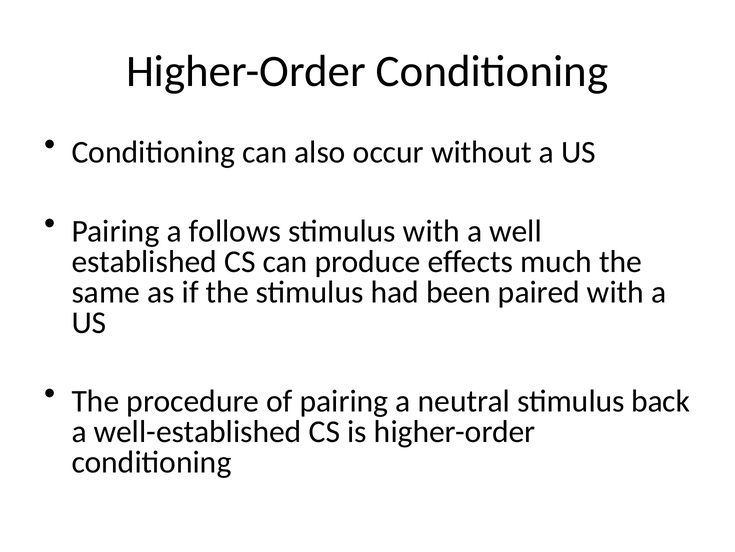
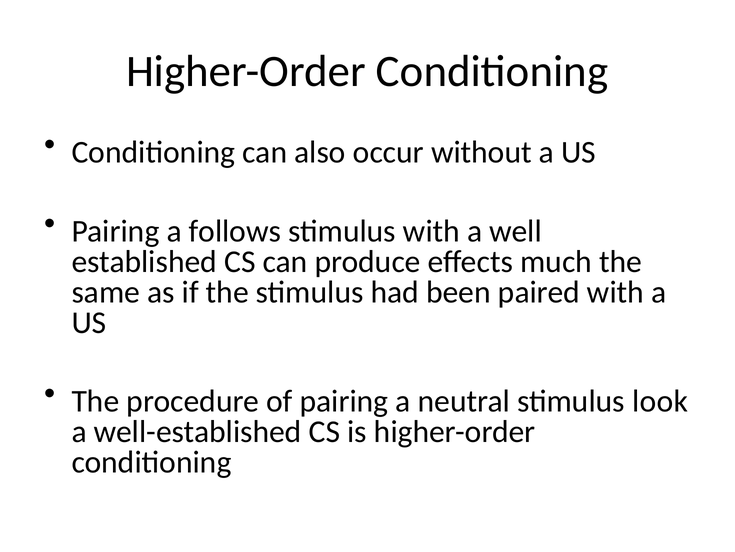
back: back -> look (660, 401)
